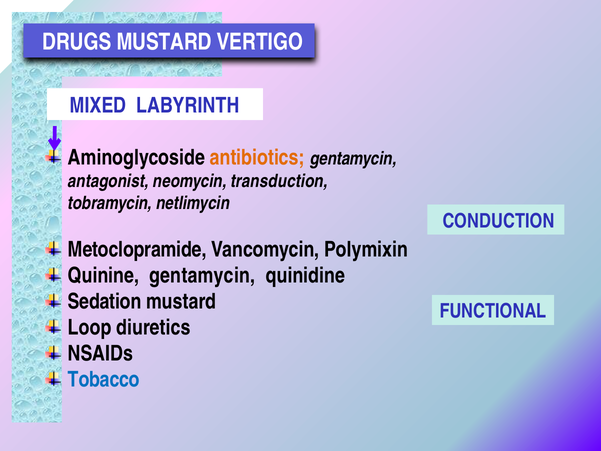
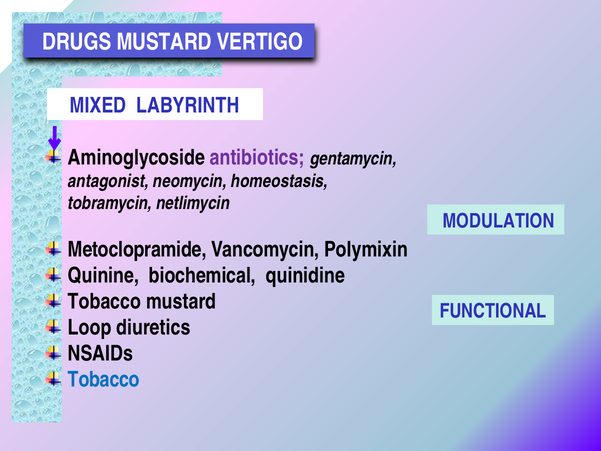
antibiotics colour: orange -> purple (257, 157)
transduction: transduction -> homeostasis (279, 181)
CONDUCTION: CONDUCTION -> MODULATION (499, 221)
Quinine gentamycin: gentamycin -> biochemical (202, 275)
Sedation: Sedation -> Tobacco (104, 302)
